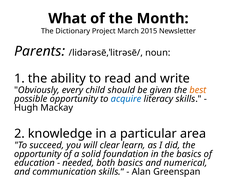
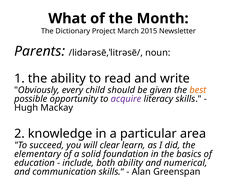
acquire colour: blue -> purple (126, 99)
opportunity: opportunity -> elementary (38, 155)
needed: needed -> include (78, 164)
both basics: basics -> ability (130, 164)
